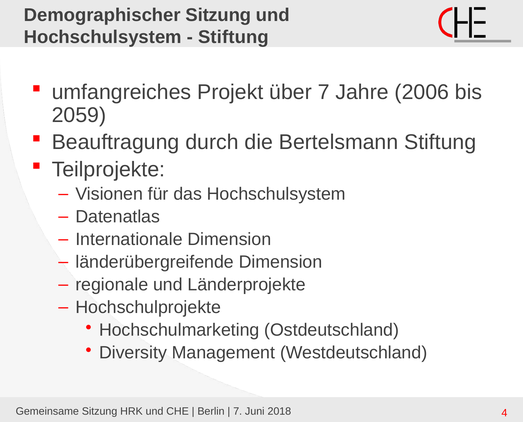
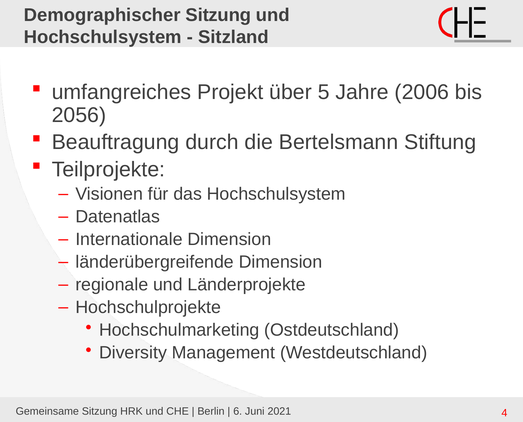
Stiftung: Stiftung -> Sitzland (234, 37)
über 7: 7 -> 5 (324, 92)
2059: 2059 -> 2056 (79, 115)
7: 7 -> 6 (238, 412)
2018: 2018 -> 2021 (279, 412)
